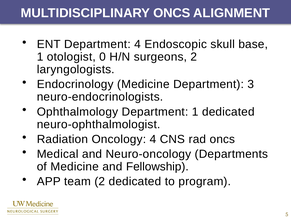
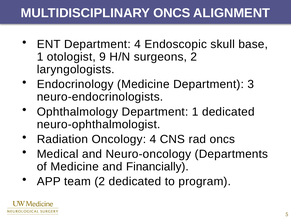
0: 0 -> 9 (103, 57)
Fellowship: Fellowship -> Financially (157, 167)
